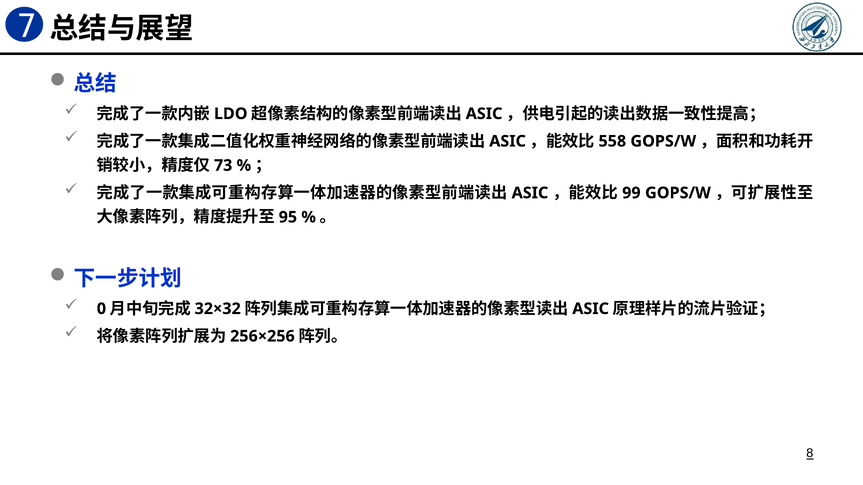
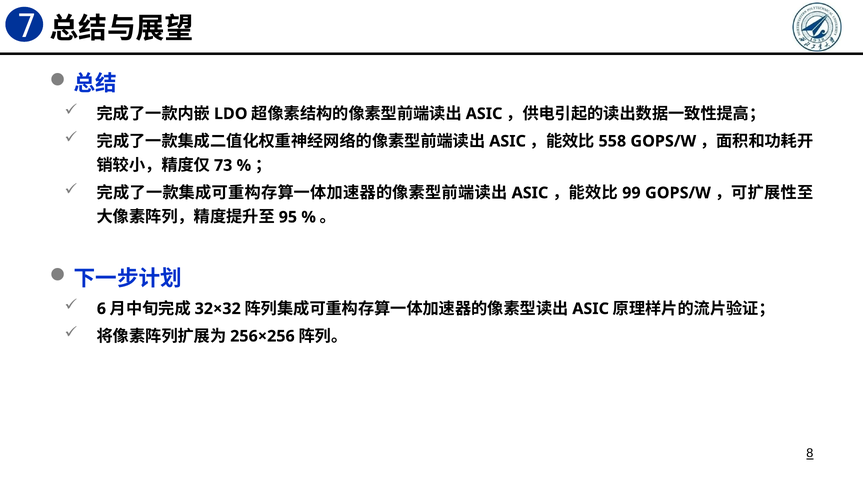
0: 0 -> 6 (101, 309)
